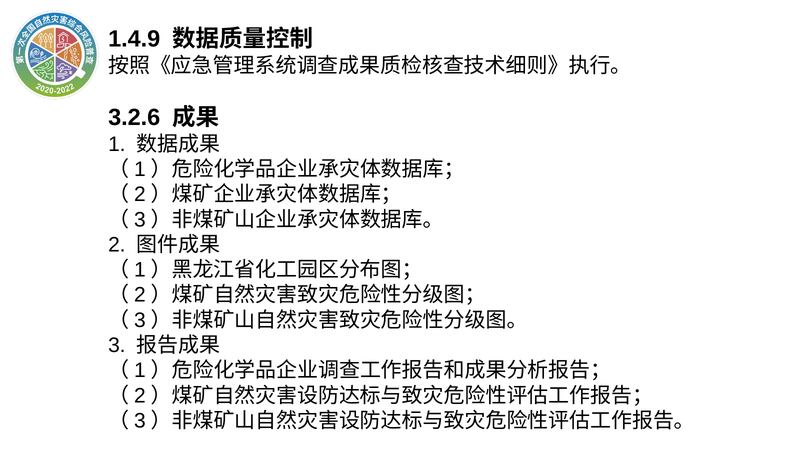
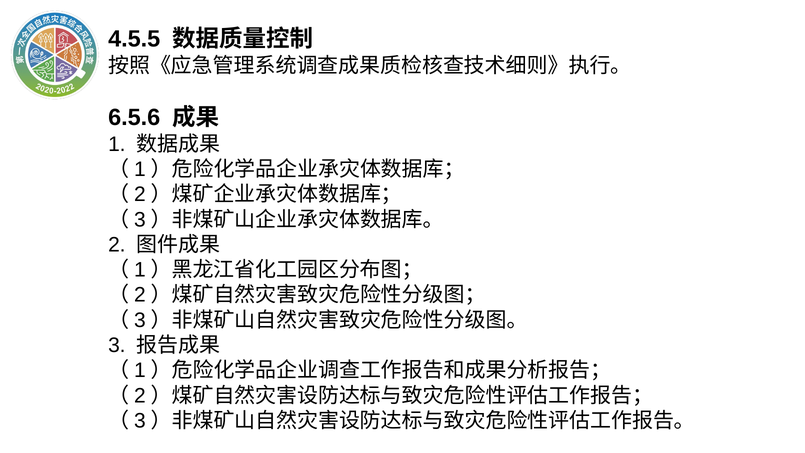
1.4.9: 1.4.9 -> 4.5.5 (134, 39)
3.2.6: 3.2.6 -> 6.5.6 (134, 118)
